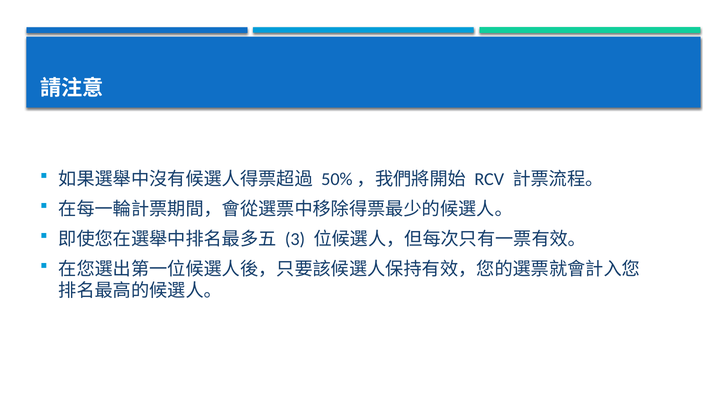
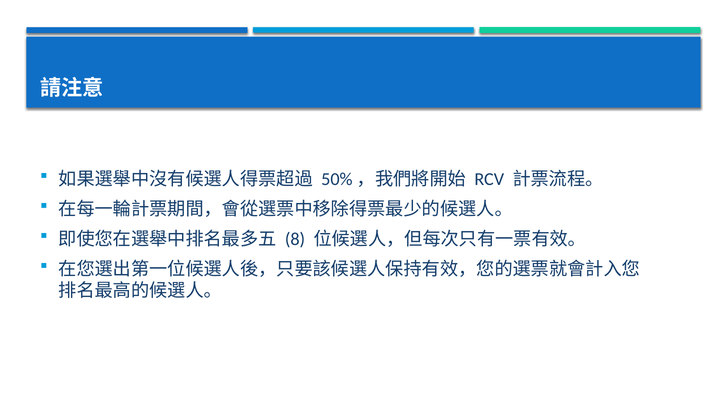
3: 3 -> 8 (295, 239)
